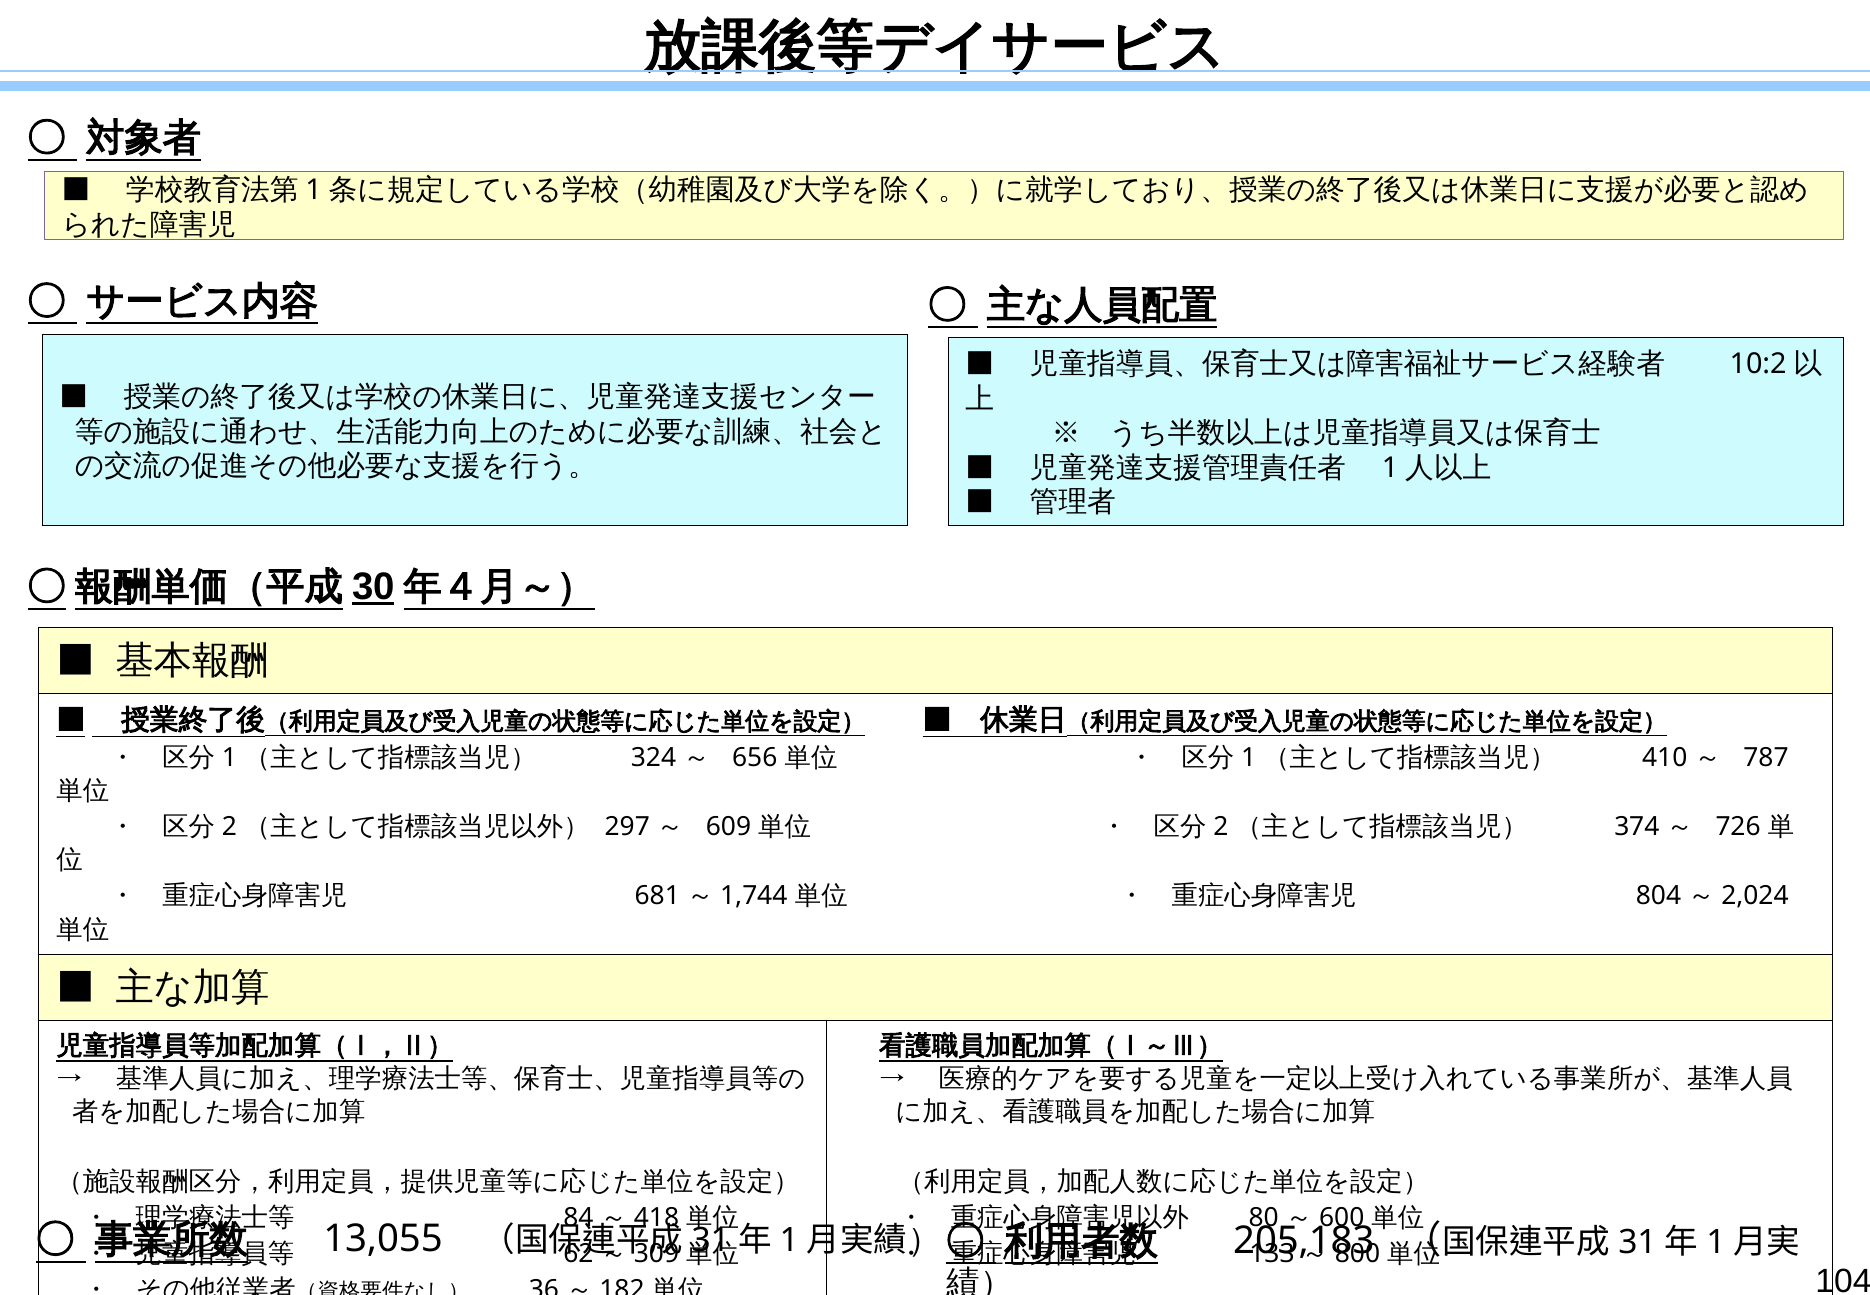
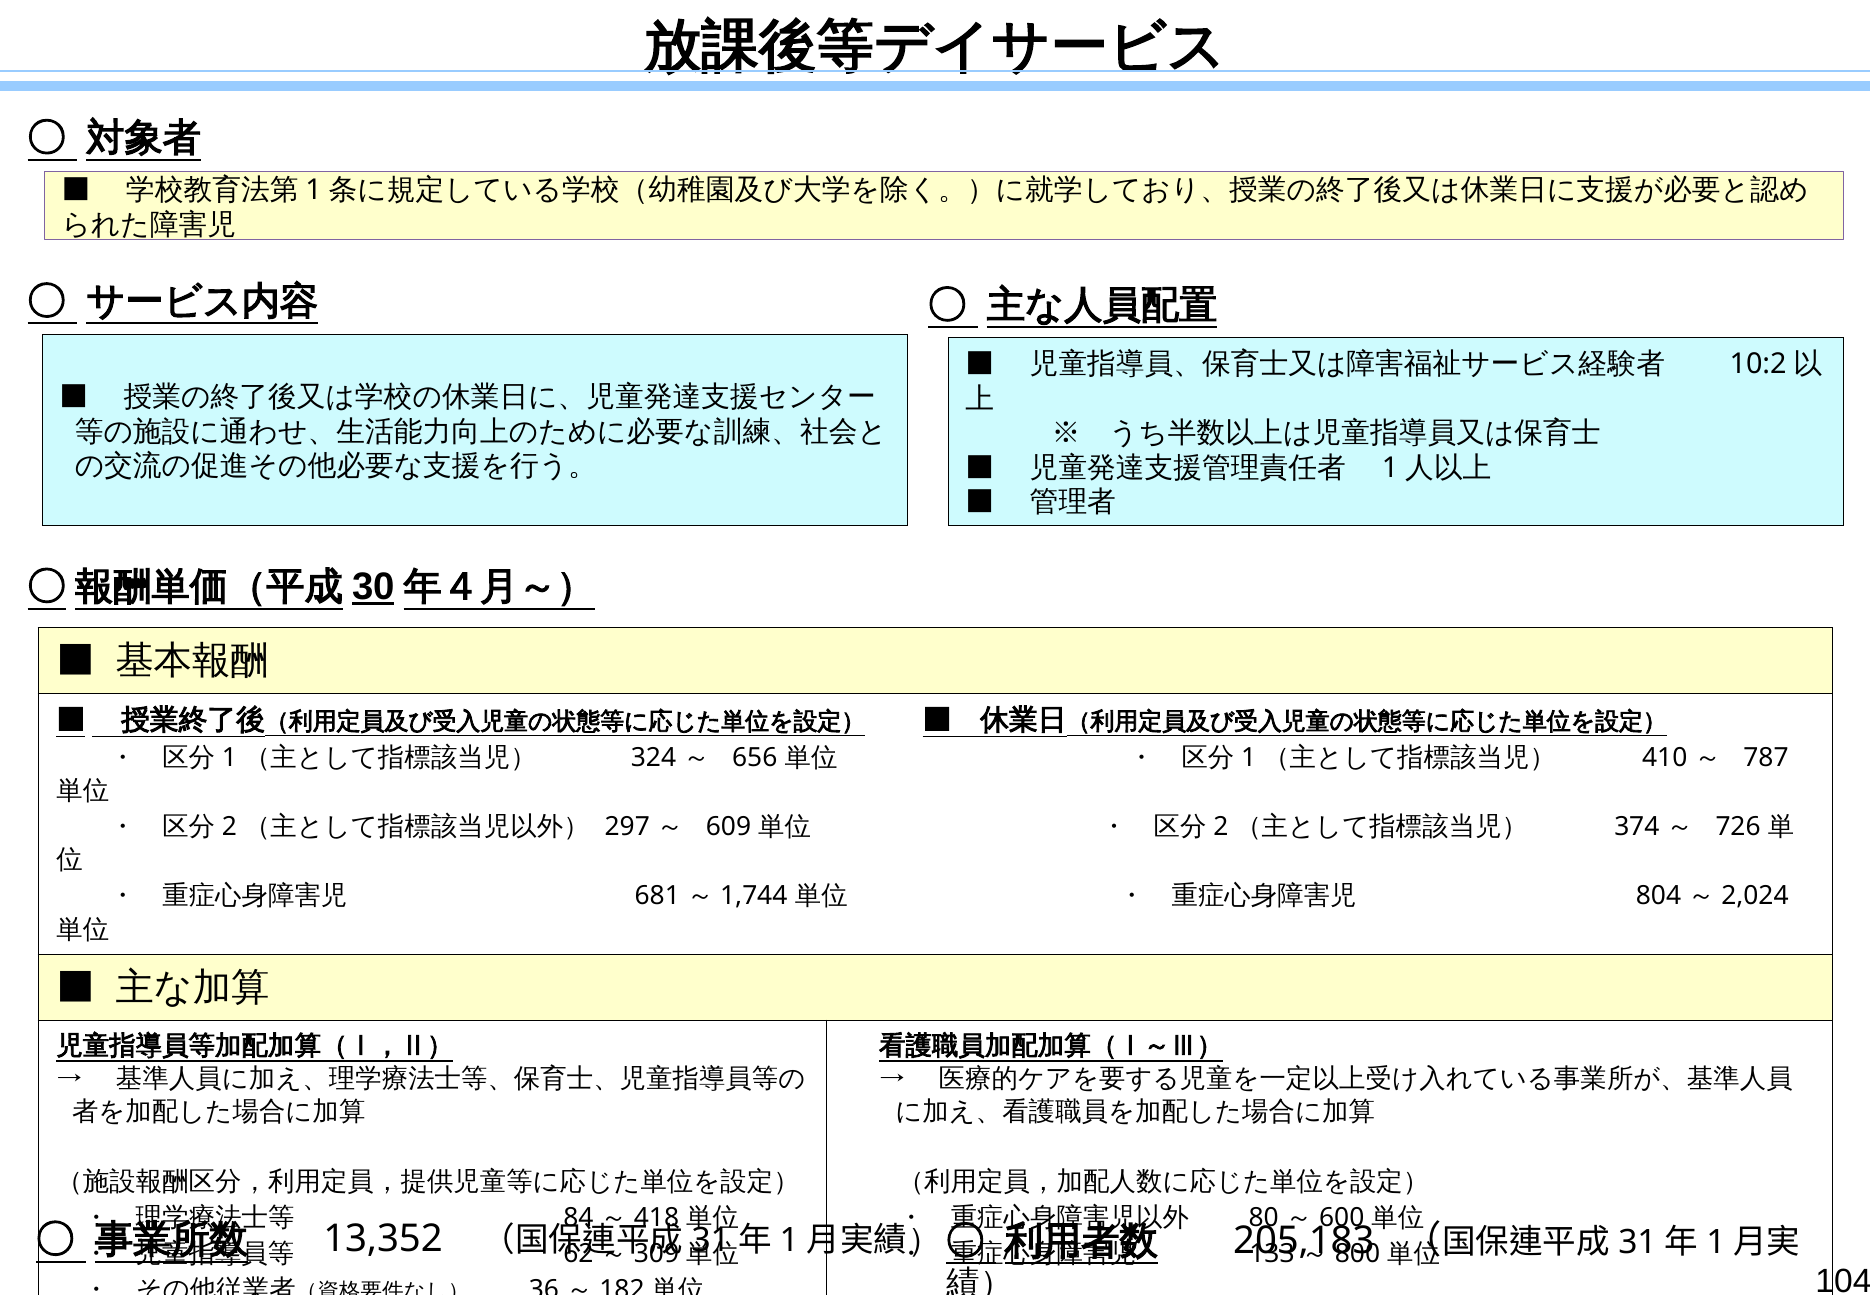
13,055: 13,055 -> 13,352 (383, 1239)
